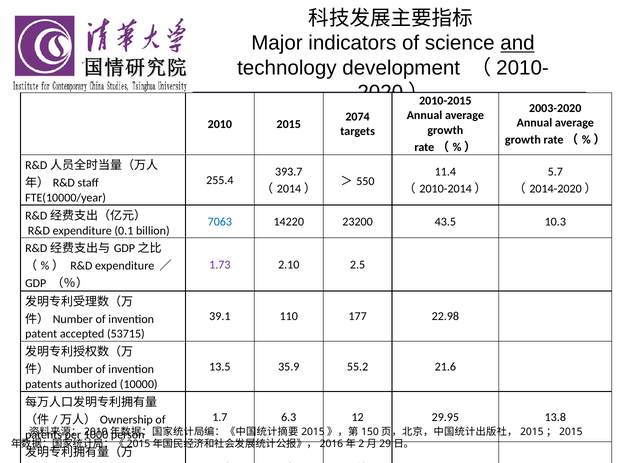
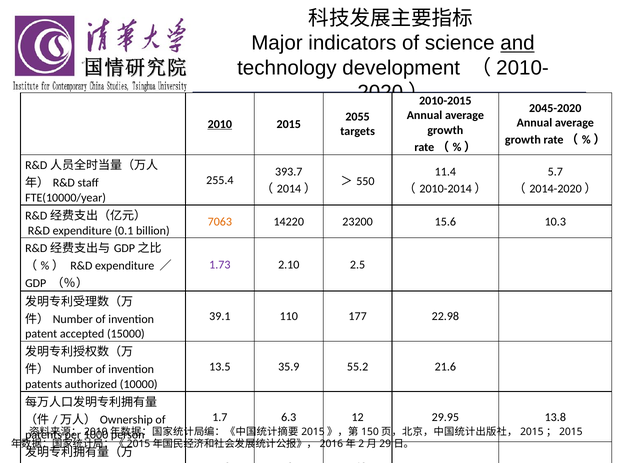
2003-2020: 2003-2020 -> 2045-2020 (555, 108)
2074: 2074 -> 2055 (358, 117)
2010 underline: none -> present (220, 124)
7063 colour: blue -> orange (220, 222)
43.5: 43.5 -> 15.6 (445, 222)
53715: 53715 -> 15000 (126, 334)
